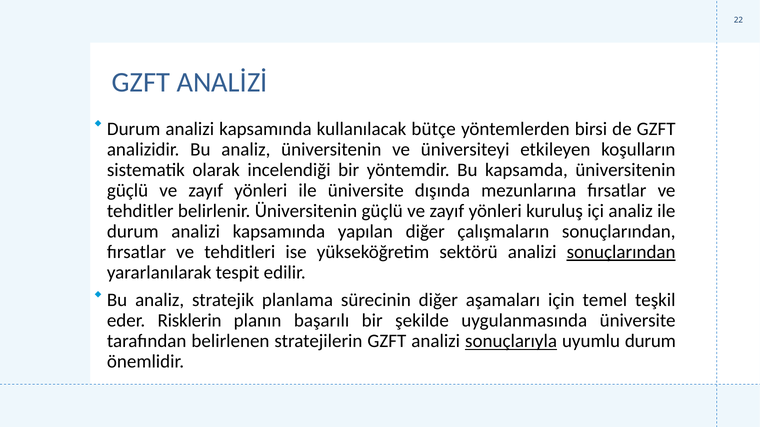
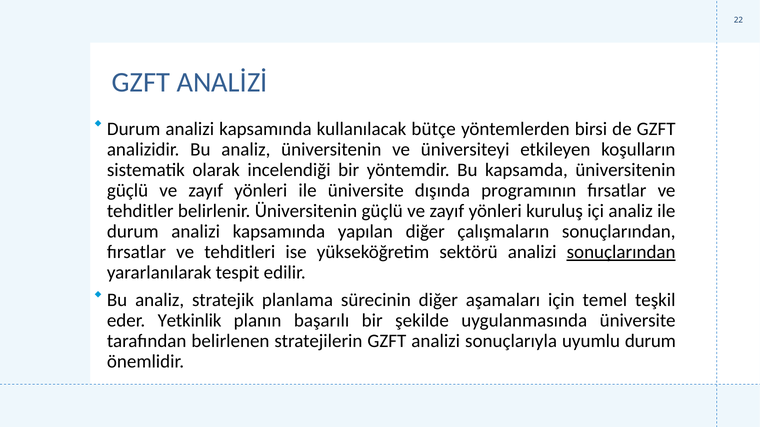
mezunlarına: mezunlarına -> programının (529, 191)
Risklerin: Risklerin -> Yetkinlik (190, 321)
sonuçlarıyla underline: present -> none (511, 342)
